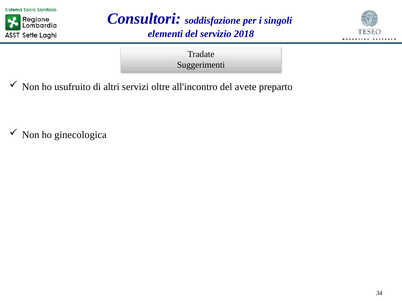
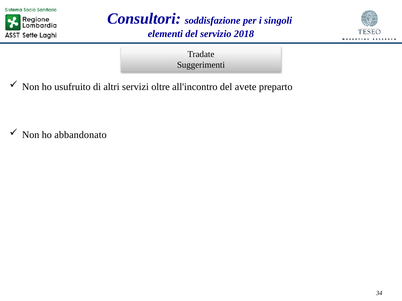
ginecologica: ginecologica -> abbandonato (81, 135)
